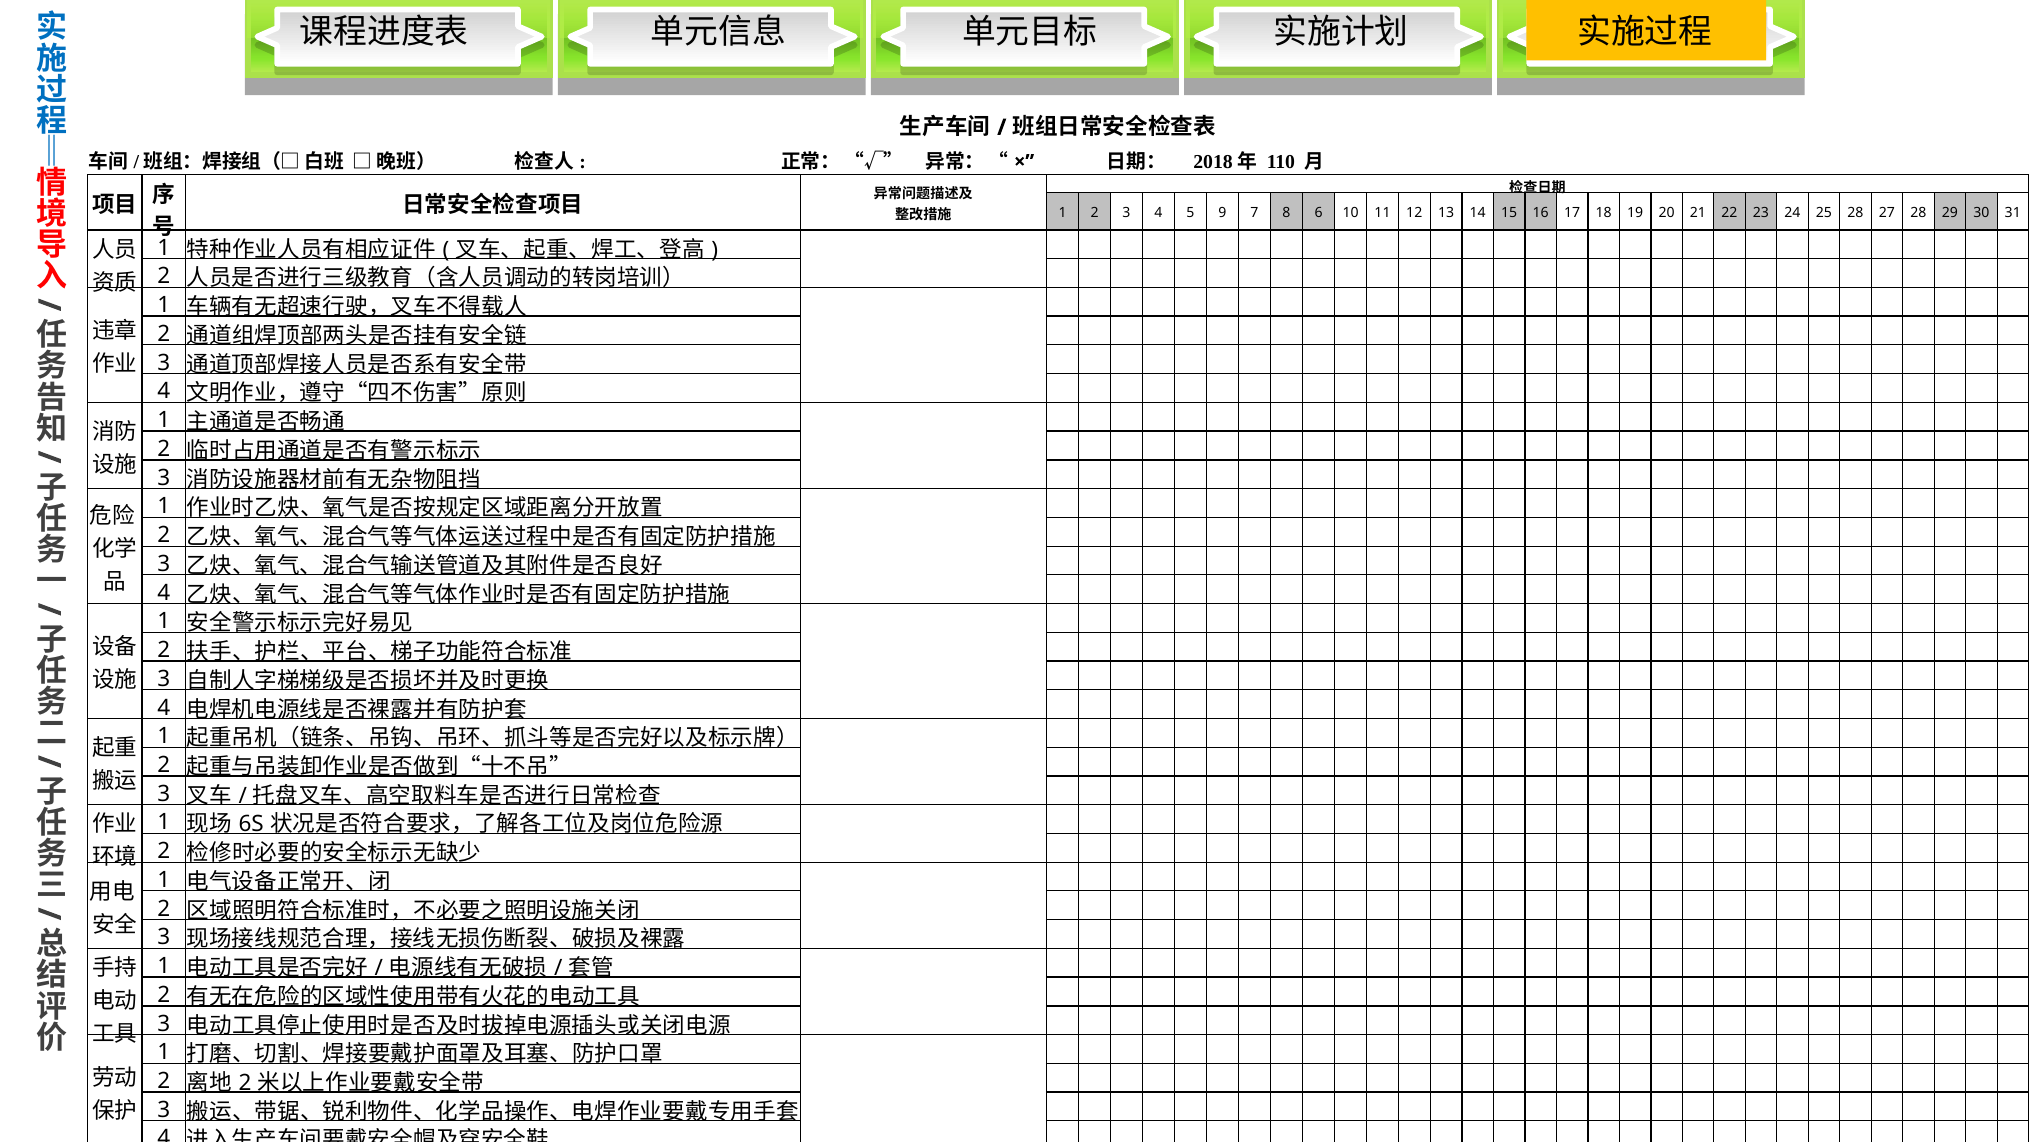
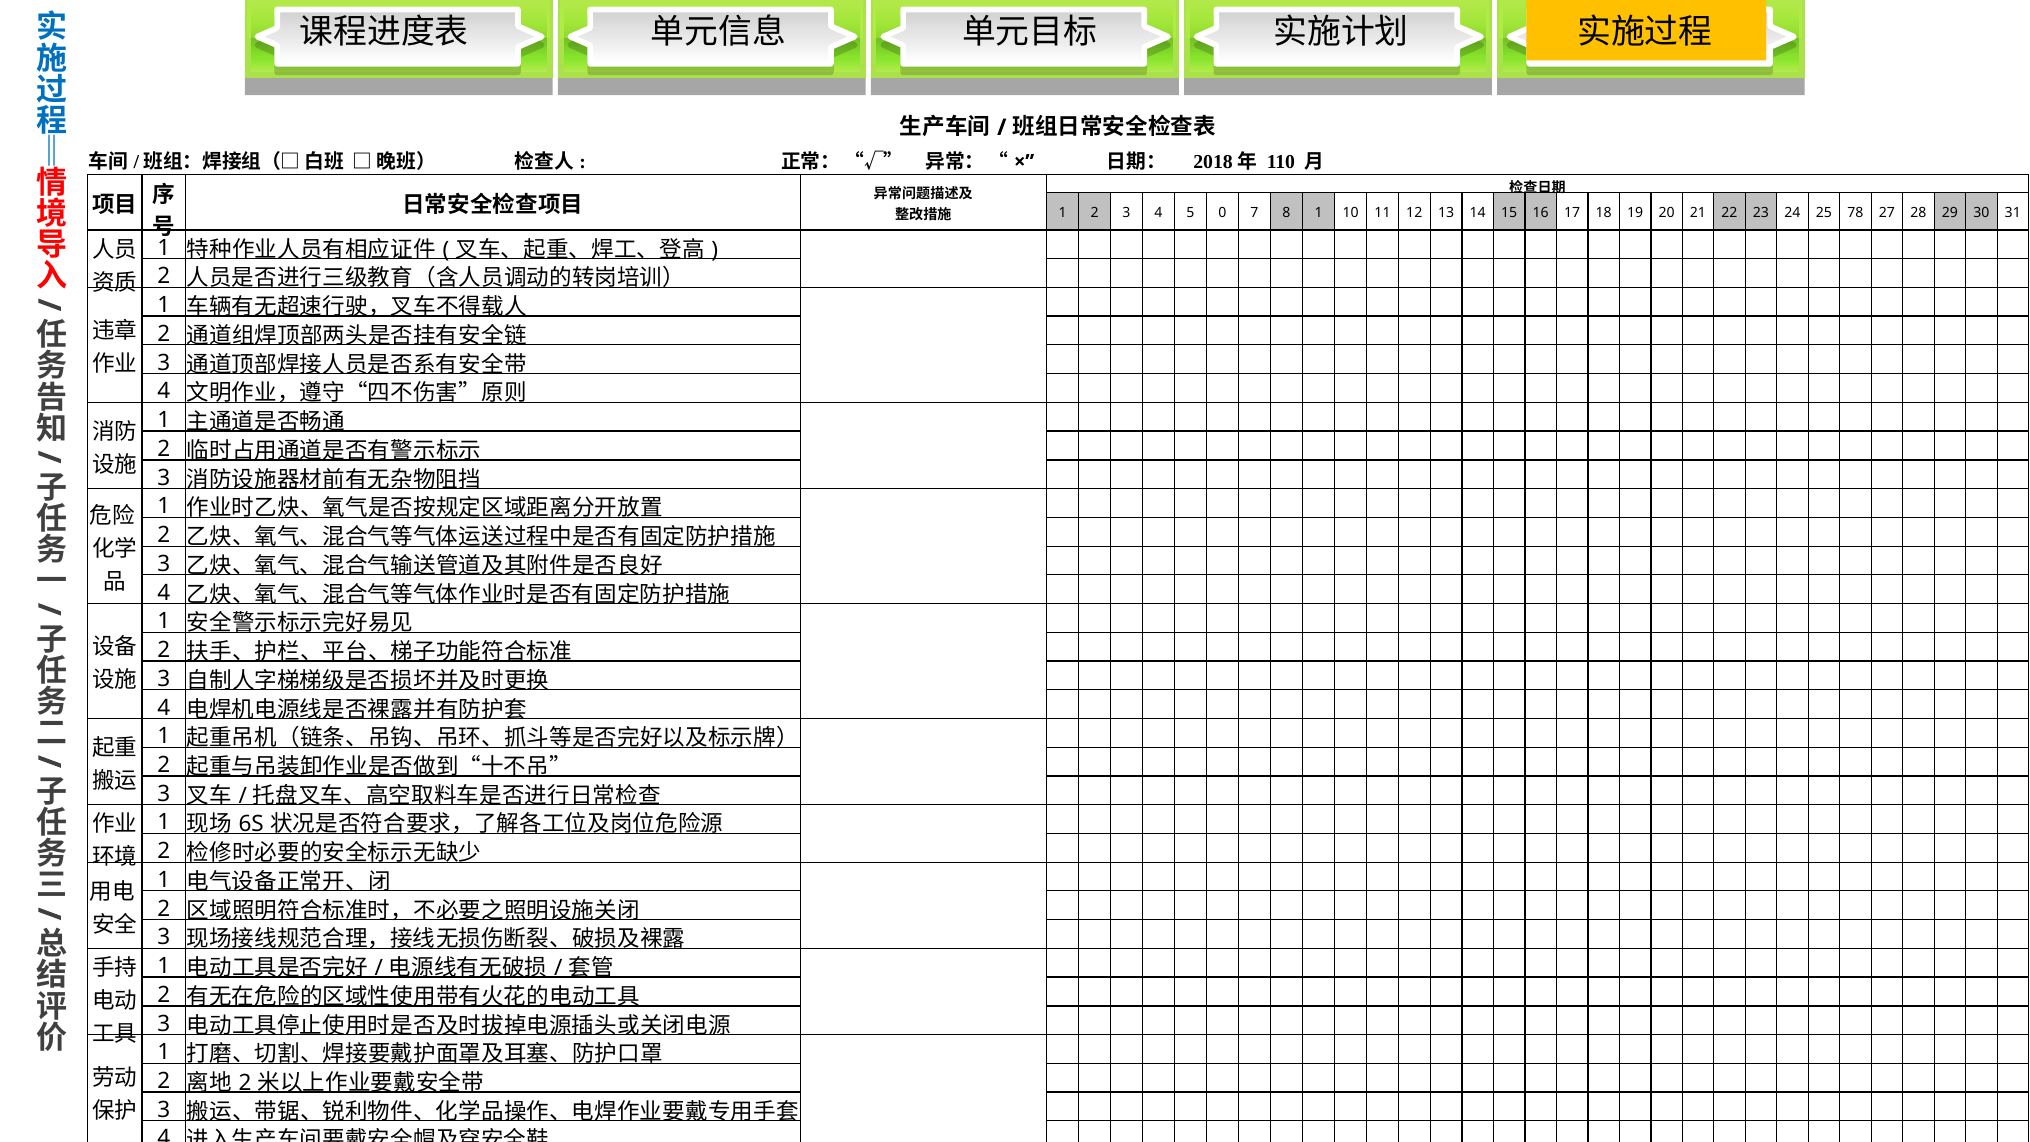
9: 9 -> 0 (1222, 213)
8 6: 6 -> 1 (1319, 213)
25 28: 28 -> 78 (1855, 213)
